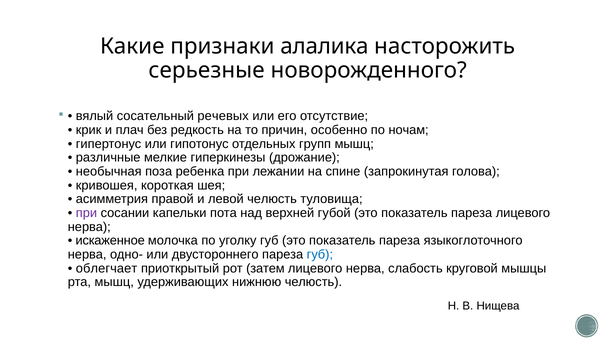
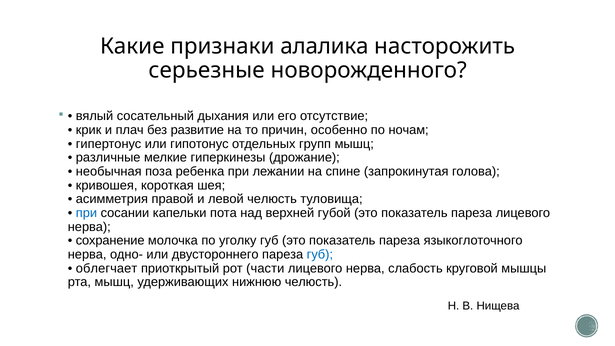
речевых: речевых -> дыхания (223, 116)
редкость: редкость -> развитие (197, 130)
при colour: purple -> blue (86, 213)
искаженное: искаженное -> сохранение (110, 241)
затем: затем -> части (265, 268)
